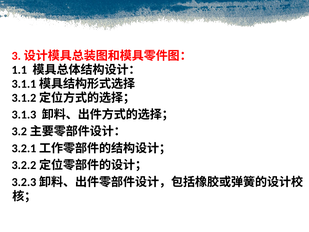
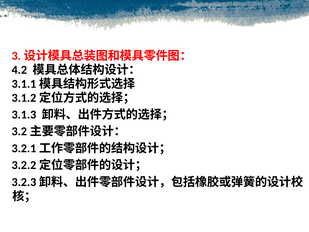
1.1: 1.1 -> 4.2 (19, 70)
